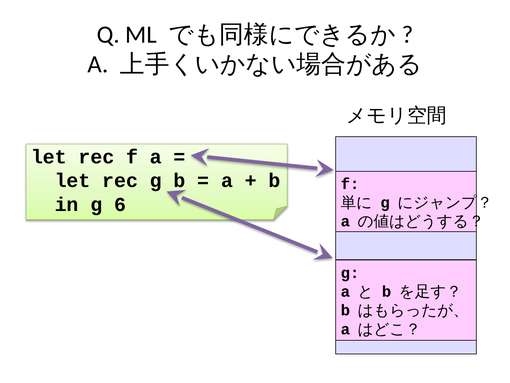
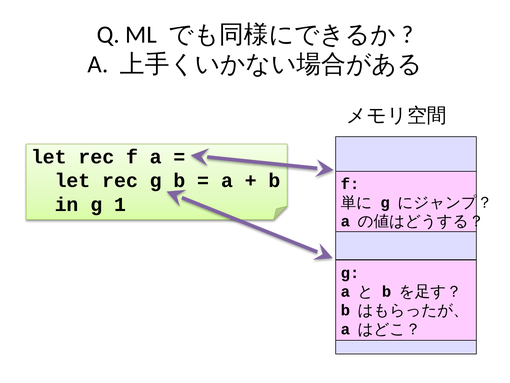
6: 6 -> 1 (120, 204)
